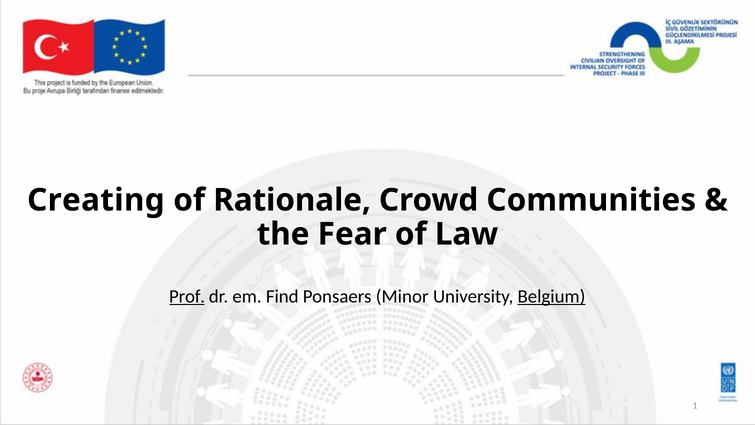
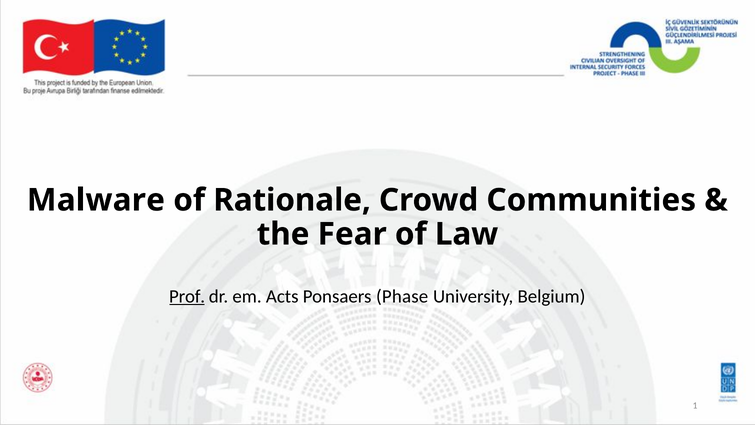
Creating: Creating -> Malware (96, 200)
Find: Find -> Acts (282, 296)
Minor: Minor -> Phase (402, 296)
Belgium underline: present -> none (551, 296)
